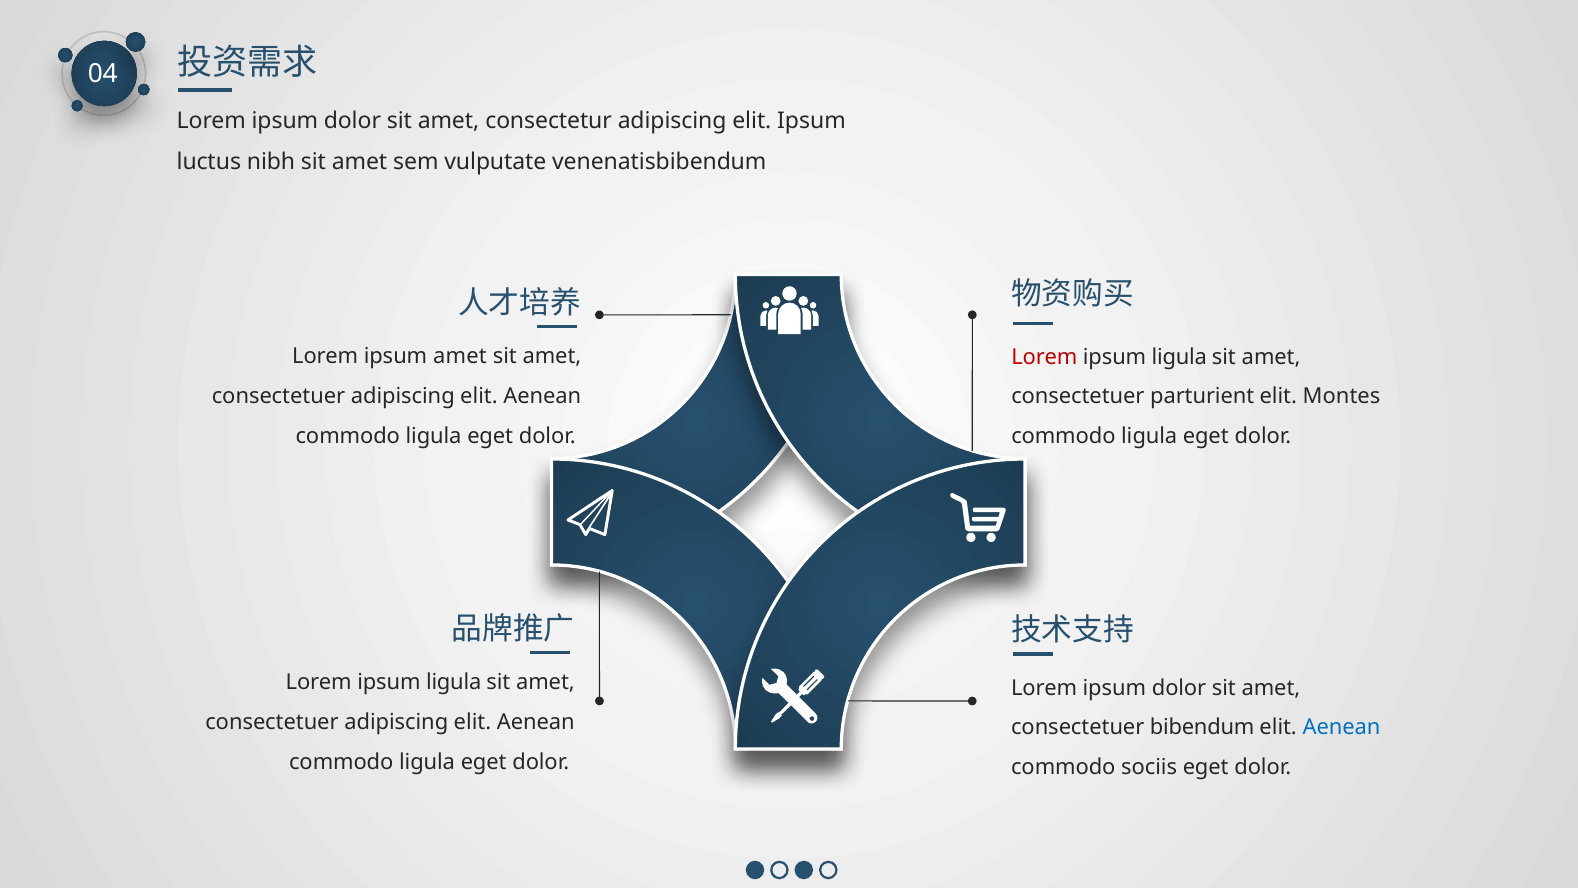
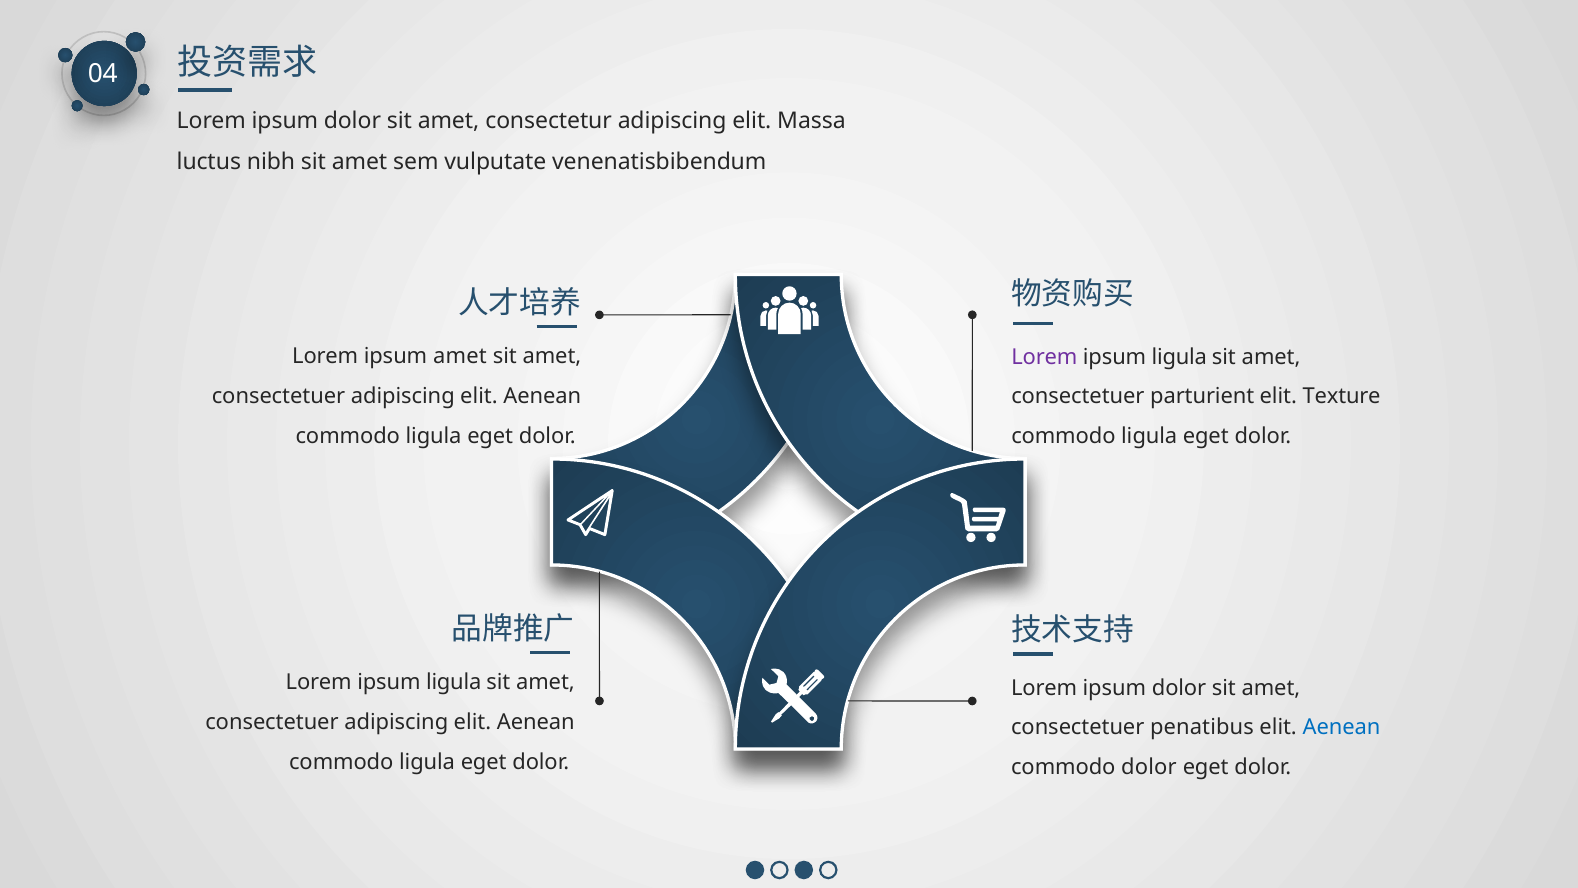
elit Ipsum: Ipsum -> Massa (812, 121)
Lorem colour: red -> purple (1044, 357)
Montes: Montes -> Texture (1342, 396)
bibendum: bibendum -> penatibus (1202, 727)
commodo sociis: sociis -> dolor (1149, 767)
